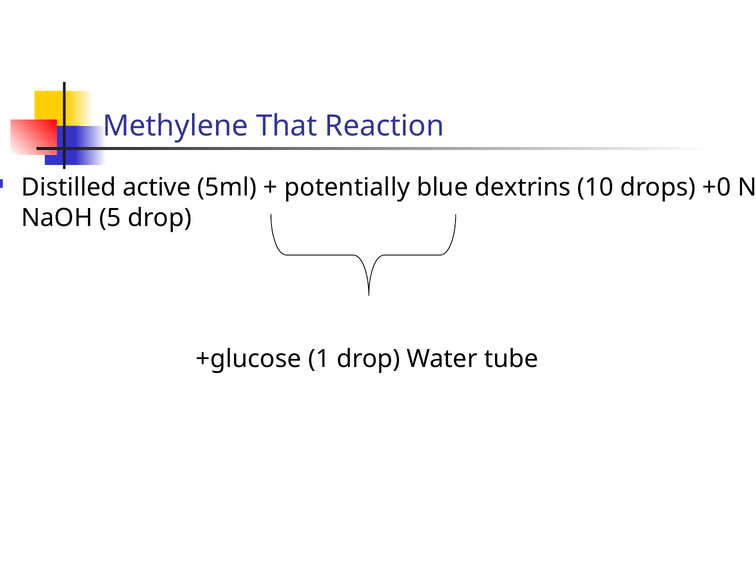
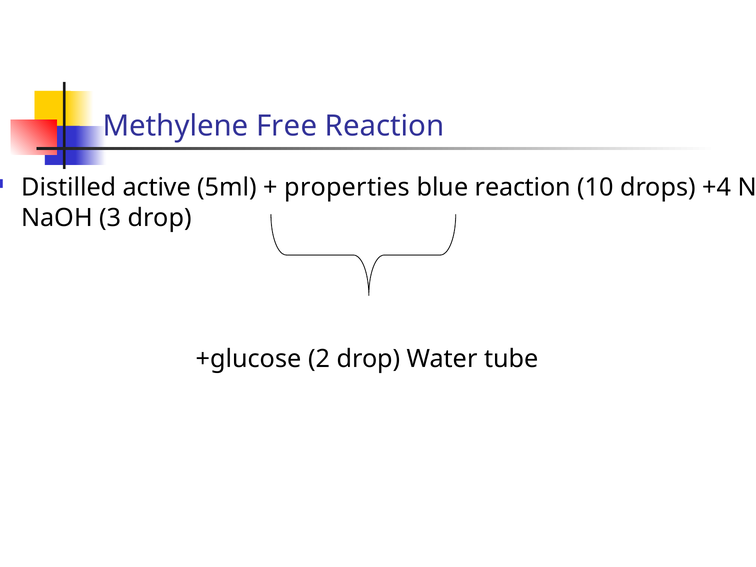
That: That -> Free (287, 126)
potentially: potentially -> properties (347, 187)
blue dextrins: dextrins -> reaction (523, 187)
+0: +0 -> +4 (717, 187)
5: 5 -> 3 (110, 218)
1: 1 -> 2 (319, 359)
